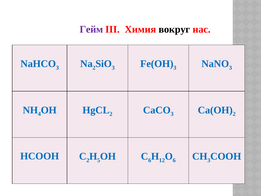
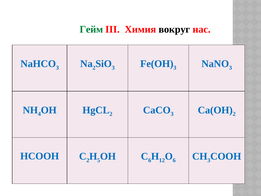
Гейм colour: purple -> green (91, 29)
